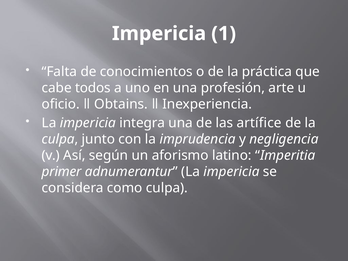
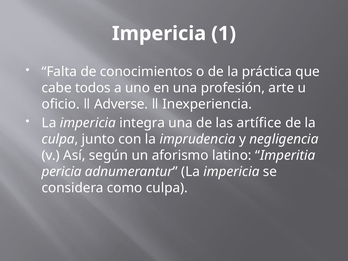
Obtains: Obtains -> Adverse (121, 104)
primer: primer -> pericia (62, 172)
